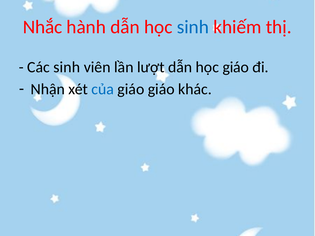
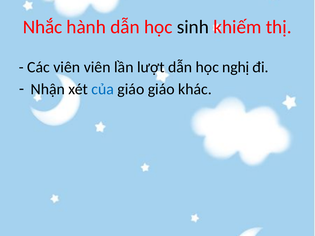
sinh colour: blue -> black (193, 27)
Các sinh: sinh -> viên (67, 67)
học giáo: giáo -> nghị (236, 67)
